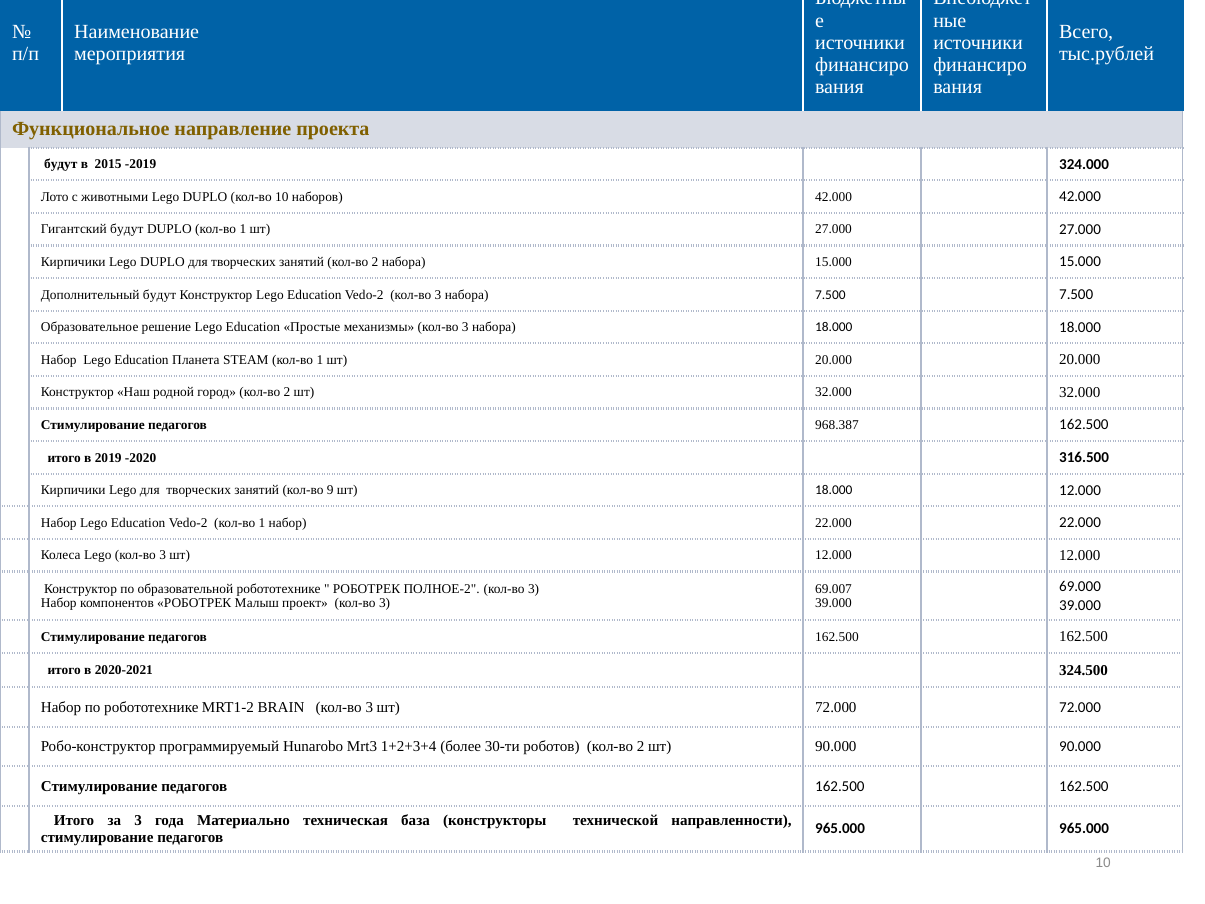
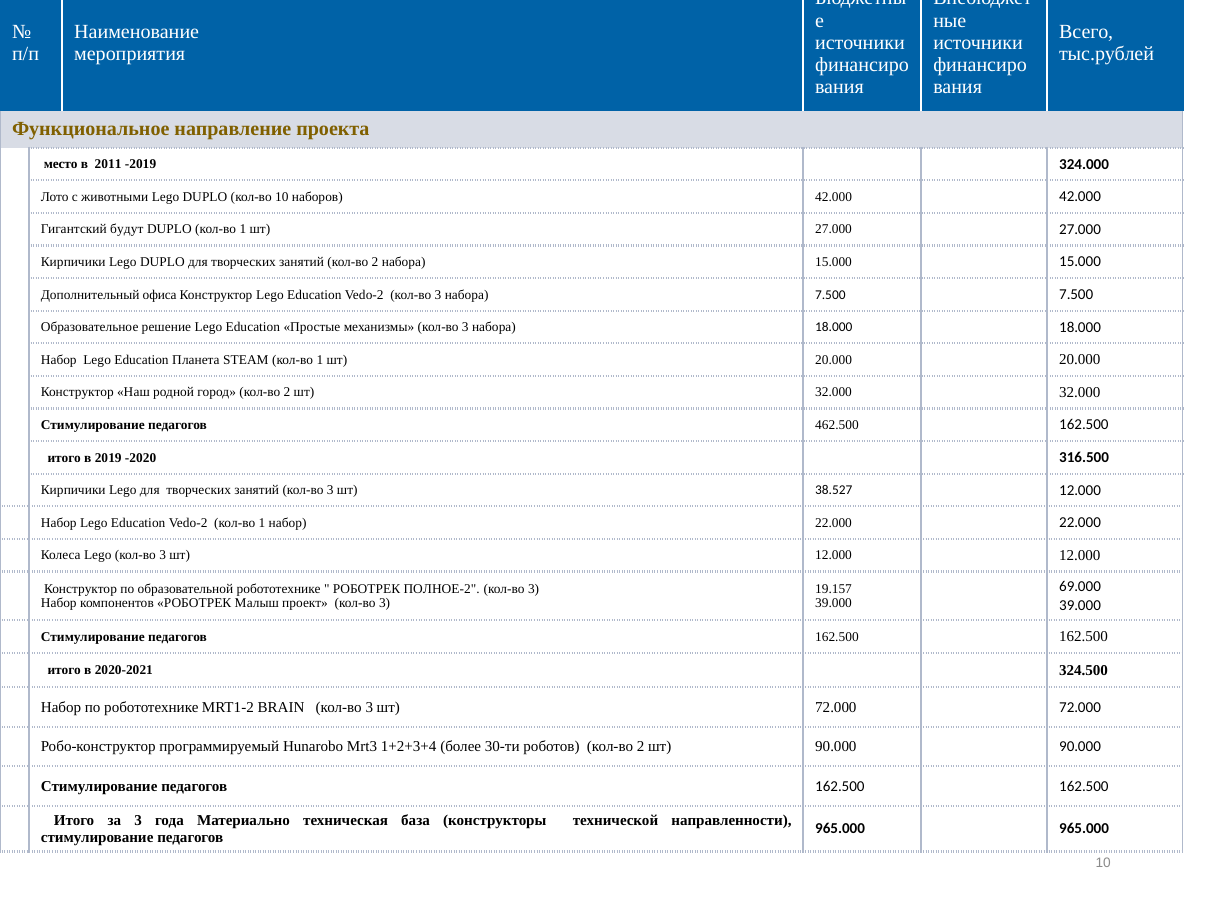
будут: будут -> место (61, 164)
2015: 2015 -> 2011 (108, 164)
Дополнительный будут: будут -> офиса (160, 295)
968.387: 968.387 -> 462.500 (837, 425)
занятий кол-во 9: 9 -> 3 (330, 490)
шт 18.000: 18.000 -> 38.527 (834, 490)
69.007: 69.007 -> 19.157 (834, 589)
